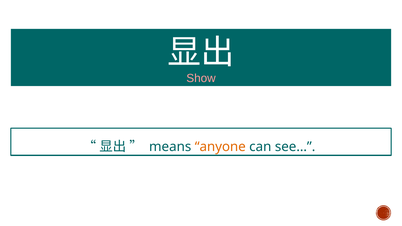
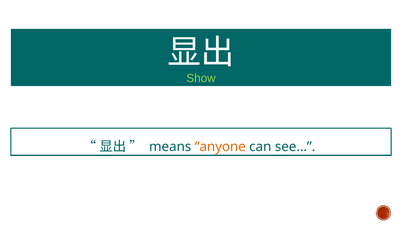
Show colour: pink -> light green (201, 78)
